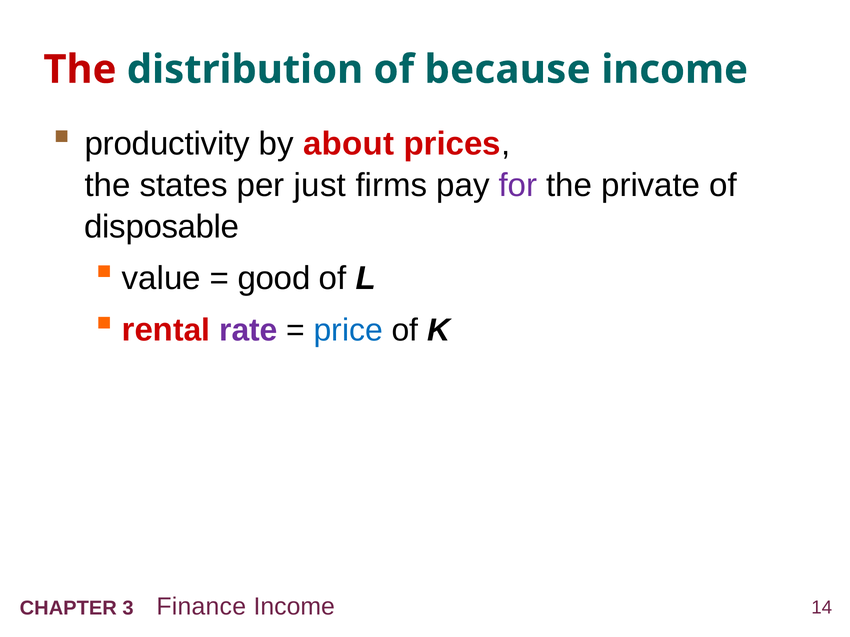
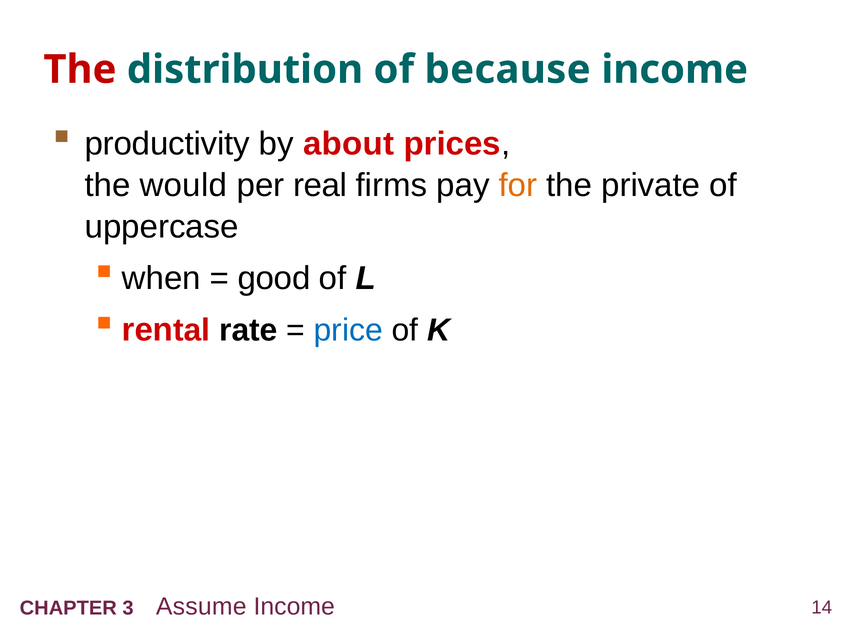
states: states -> would (183, 185)
just: just -> real (320, 185)
for colour: purple -> orange (518, 185)
disposable: disposable -> uppercase (162, 227)
value: value -> when (161, 279)
rate colour: purple -> black (248, 331)
Finance: Finance -> Assume (201, 607)
